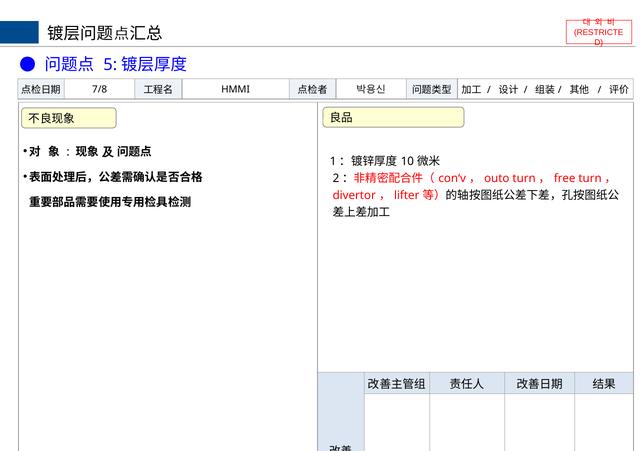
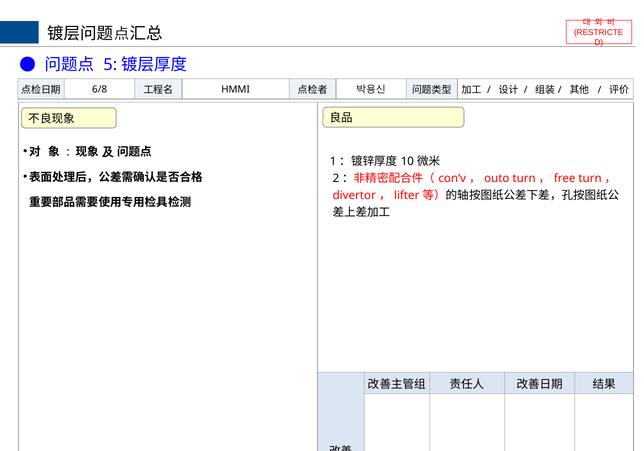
7/8: 7/8 -> 6/8 (100, 89)
